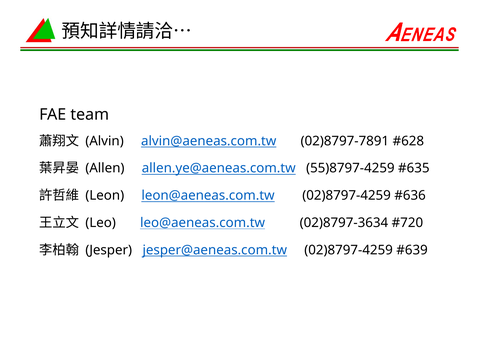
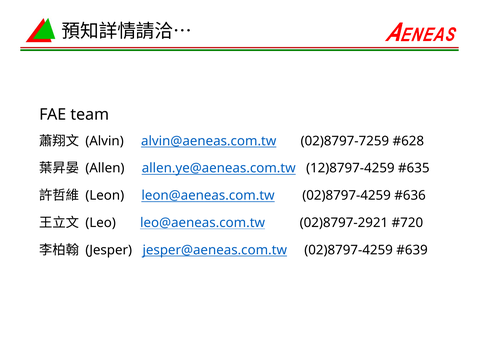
02)8797-7891: 02)8797-7891 -> 02)8797-7259 (345, 141)
55)8797-4259: 55)8797-4259 -> 12)8797-4259 (350, 168)
02)8797-3634: 02)8797-3634 -> 02)8797-2921 (344, 223)
